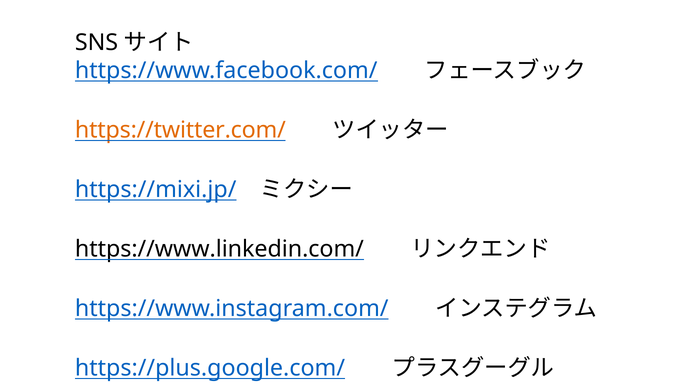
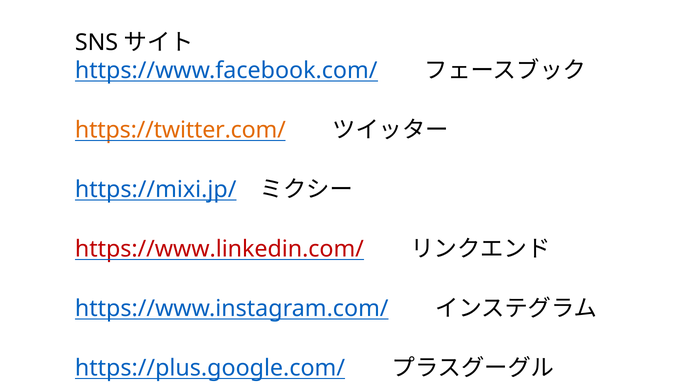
https://www.linkedin.com/ colour: black -> red (219, 249)
